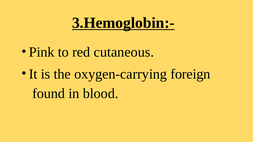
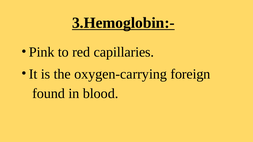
cutaneous: cutaneous -> capillaries (124, 52)
